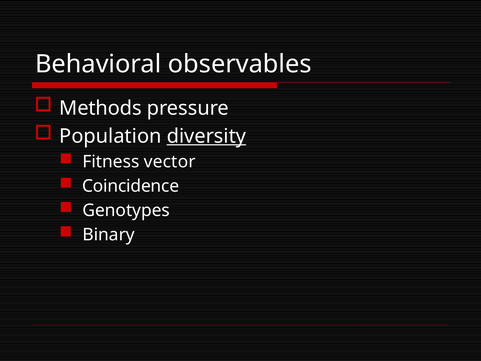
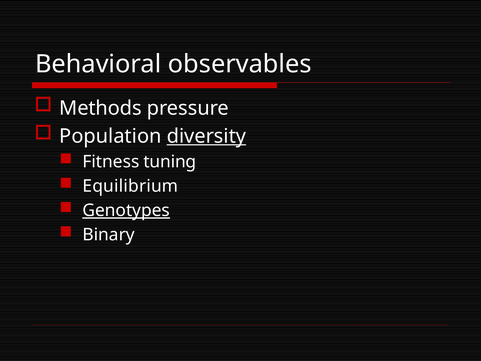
vector: vector -> tuning (170, 162)
Coincidence: Coincidence -> Equilibrium (130, 186)
Genotypes underline: none -> present (126, 210)
